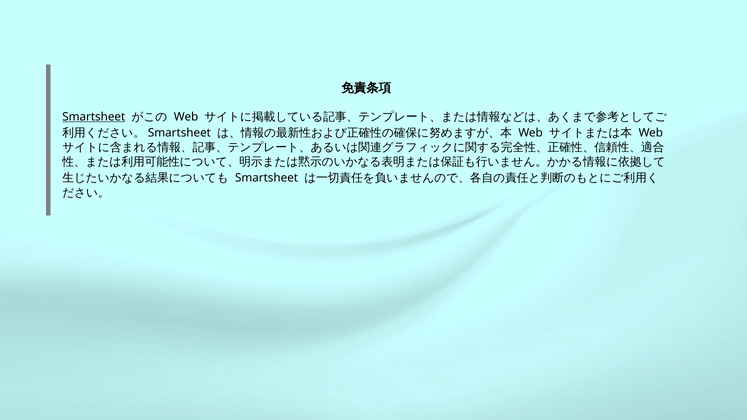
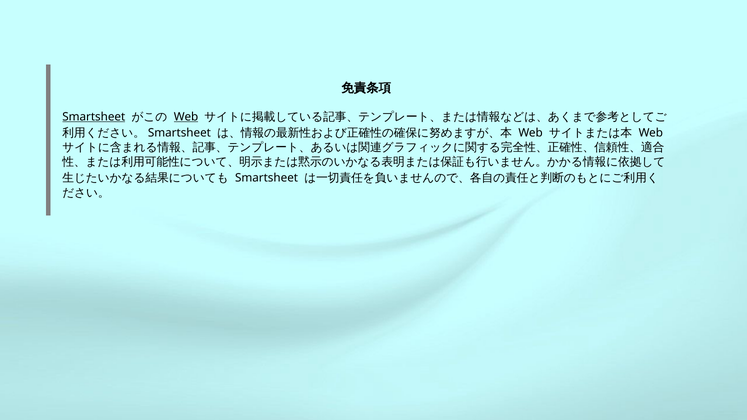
Web underline: none -> present (186, 117)
